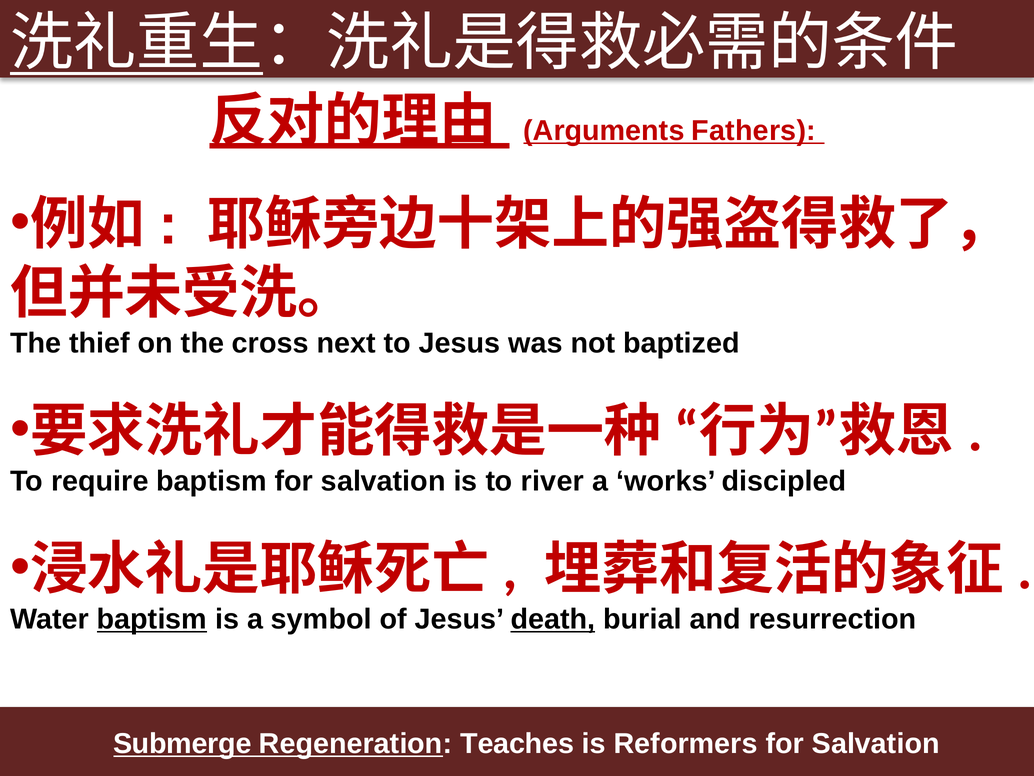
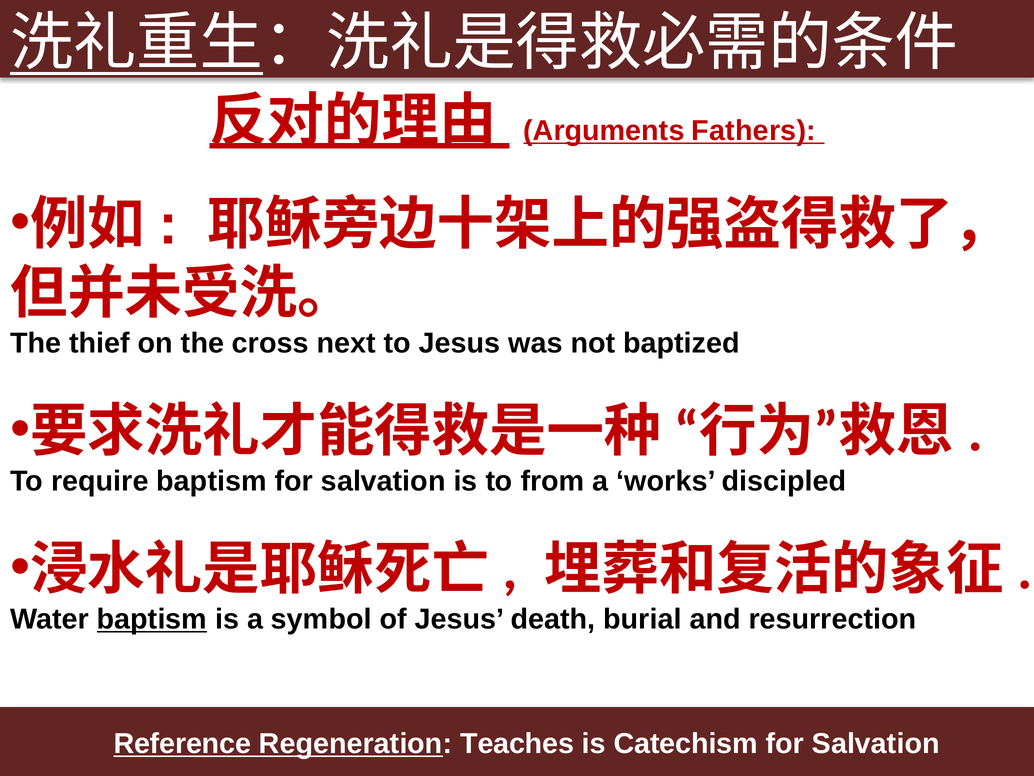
river: river -> from (553, 481)
death underline: present -> none (553, 619)
Submerge: Submerge -> Reference (182, 743)
Reformers: Reformers -> Catechism (686, 743)
